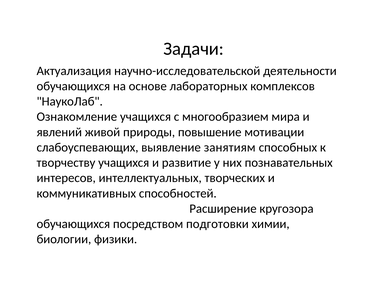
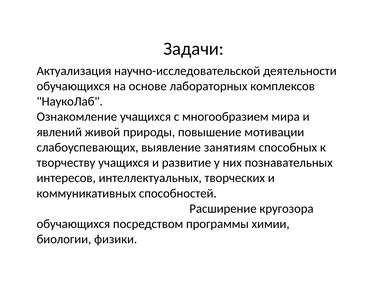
подготовки: подготовки -> программы (217, 224)
